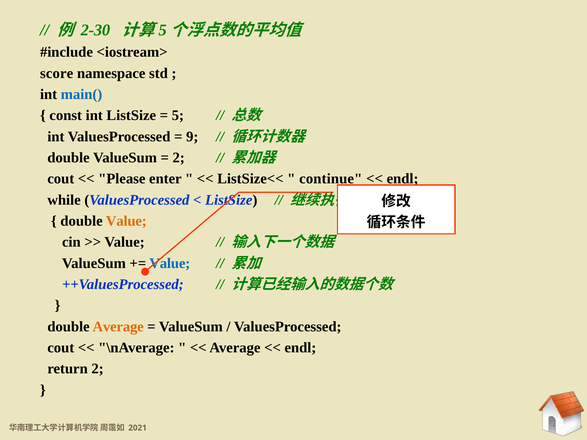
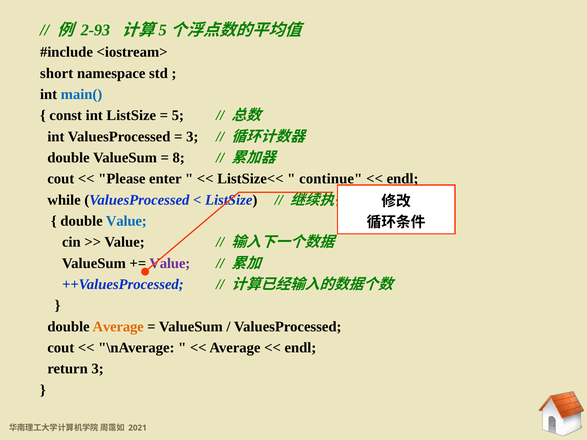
2-30: 2-30 -> 2-93 (95, 30)
score: score -> short (57, 73)
9: 9 -> 3 (192, 137)
2: 2 -> 8 (179, 158)
Value colour: orange -> blue (126, 221)
Value colour: blue -> purple (170, 263)
return 2: 2 -> 3 (98, 369)
